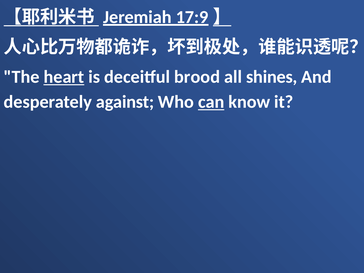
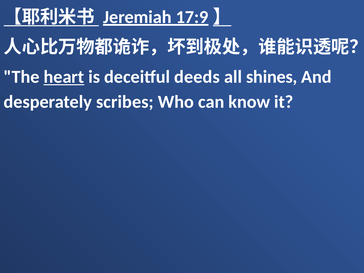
brood: brood -> deeds (197, 77)
against: against -> scribes (125, 102)
can underline: present -> none (211, 102)
